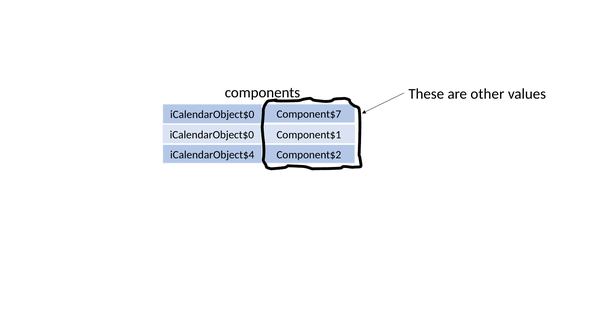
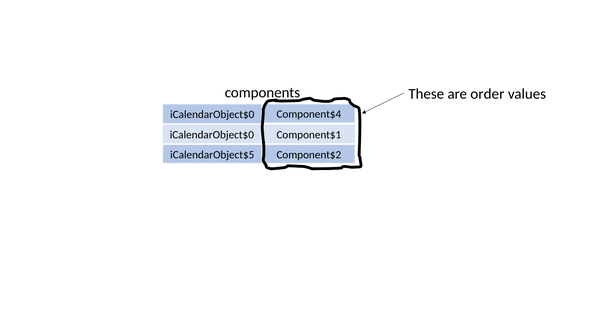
other: other -> order (487, 94)
Component$7: Component$7 -> Component$4 (309, 114)
iCalendarObject$4: iCalendarObject$4 -> iCalendarObject$5 (212, 155)
